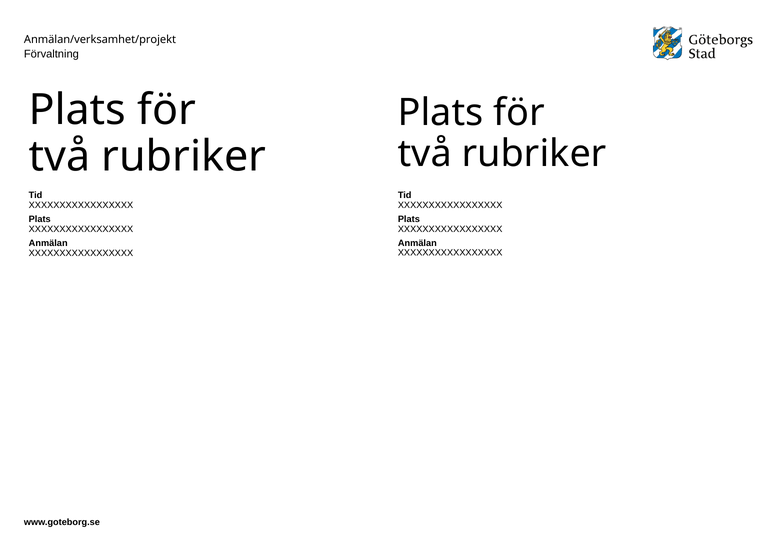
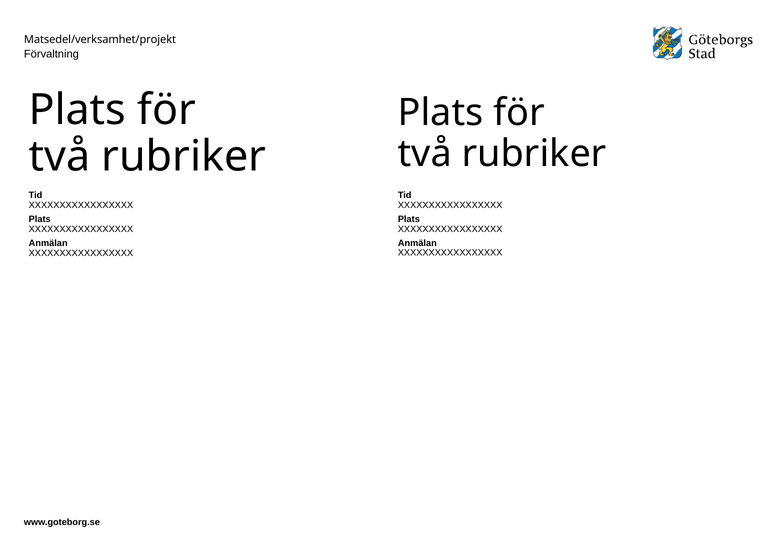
Anmälan/verksamhet/projekt: Anmälan/verksamhet/projekt -> Matsedel/verksamhet/projekt (100, 40)
